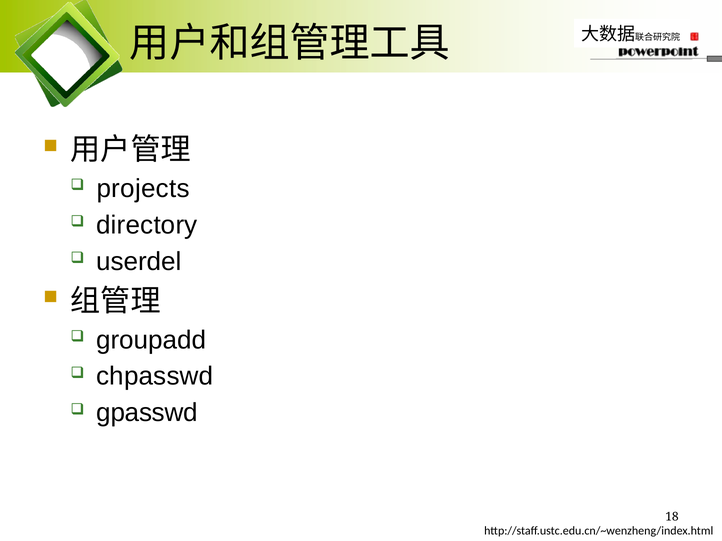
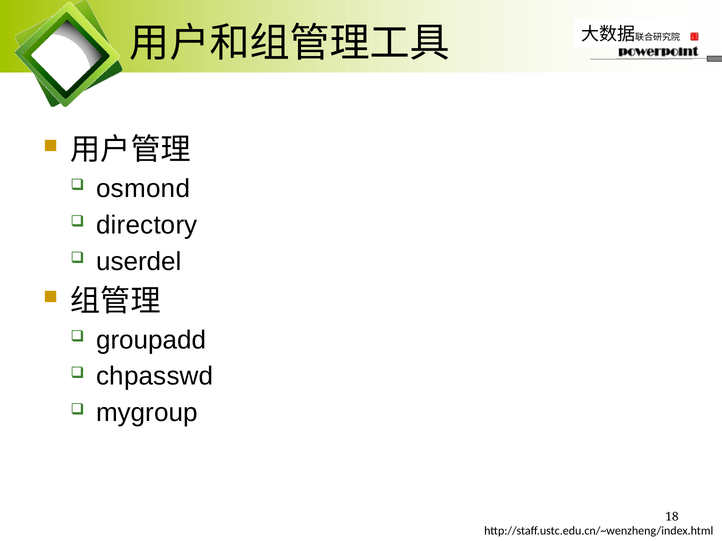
projects: projects -> osmond (143, 189)
gpasswd: gpasswd -> mygroup (147, 413)
